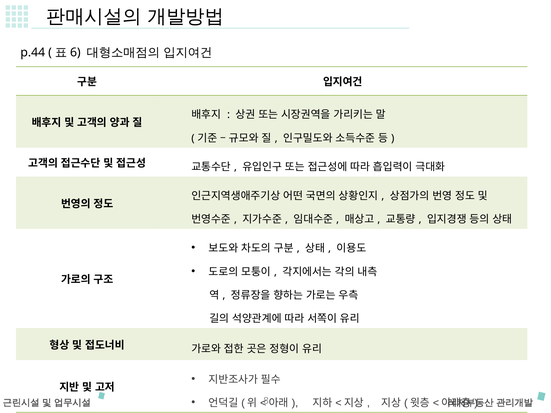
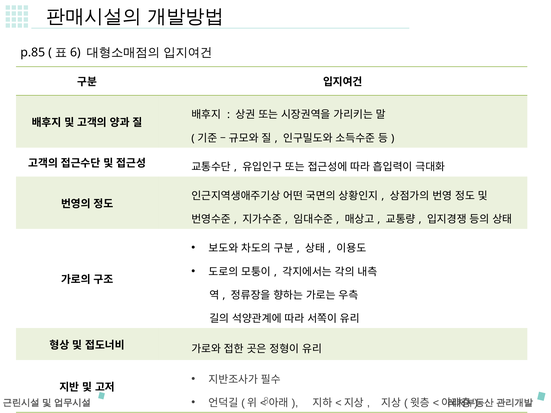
p.44: p.44 -> p.85 (33, 53)
